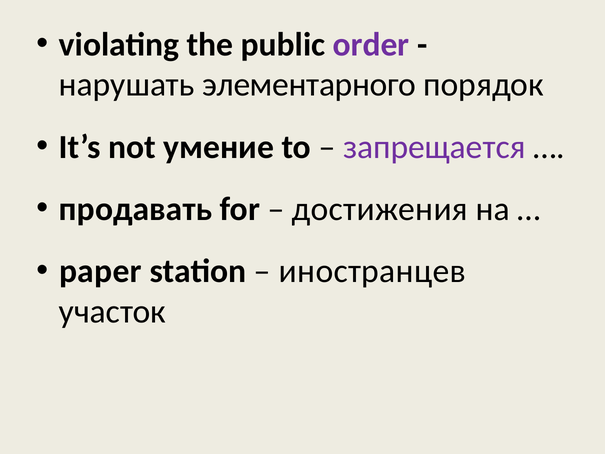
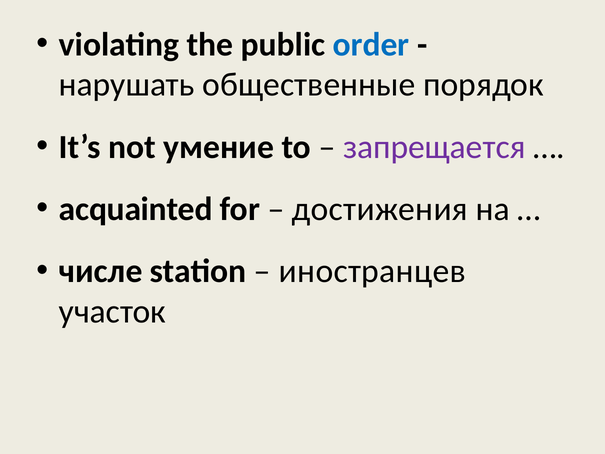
order colour: purple -> blue (371, 44)
элементарного: элементарного -> общественные (309, 85)
продавать: продавать -> acquainted (136, 209)
paper: paper -> числе (101, 271)
